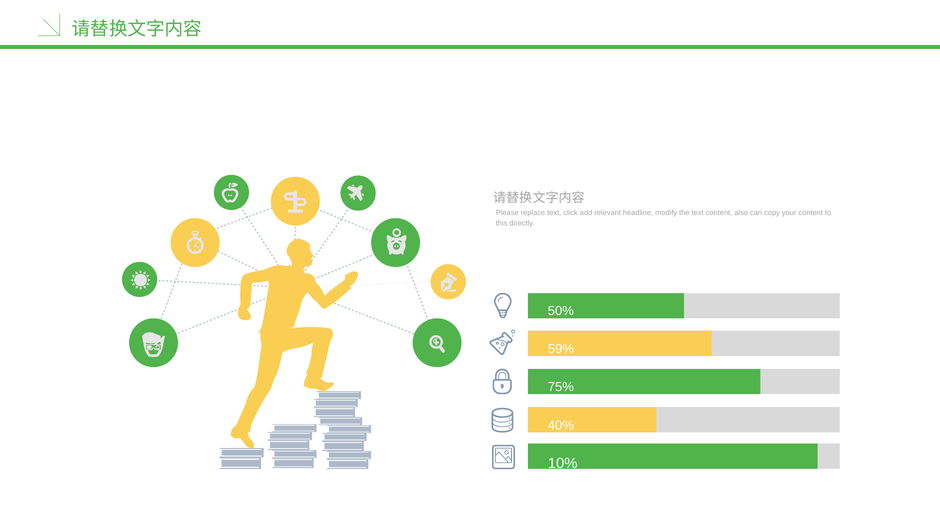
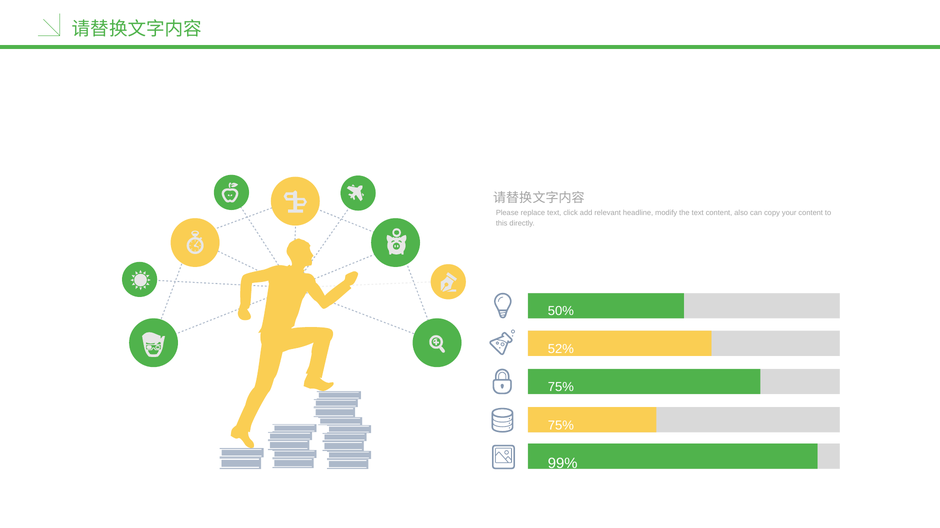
59%: 59% -> 52% (561, 349)
40%: 40% -> 75% (561, 426)
10%: 10% -> 99% (563, 464)
